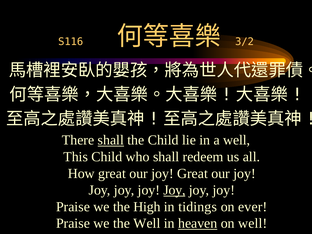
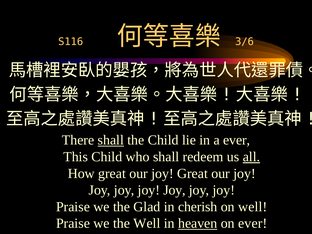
3/2: 3/2 -> 3/6 (244, 42)
a well: well -> ever (237, 140)
all underline: none -> present (251, 157)
Joy underline: present -> none (174, 190)
High: High -> Glad (147, 207)
tidings: tidings -> cherish (198, 207)
on ever: ever -> well (253, 207)
on well: well -> ever (253, 223)
